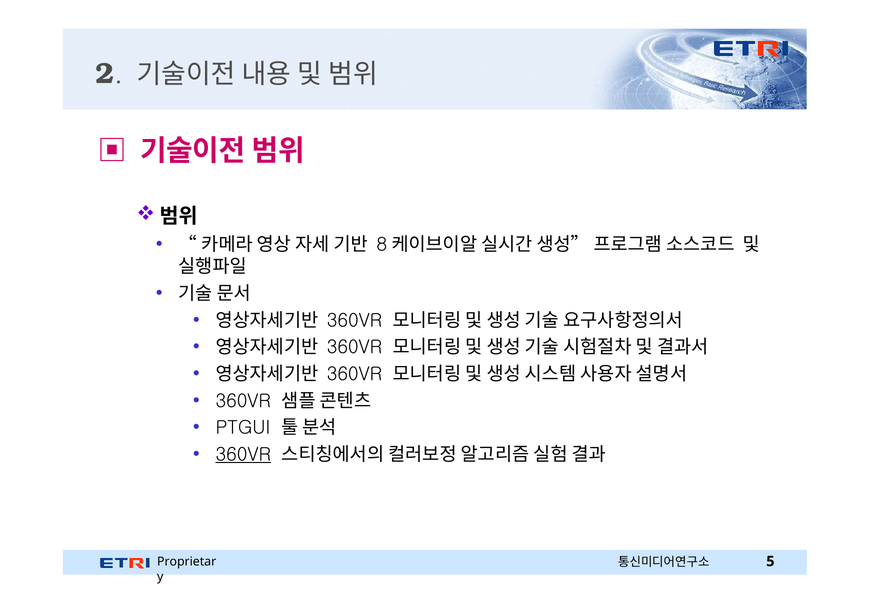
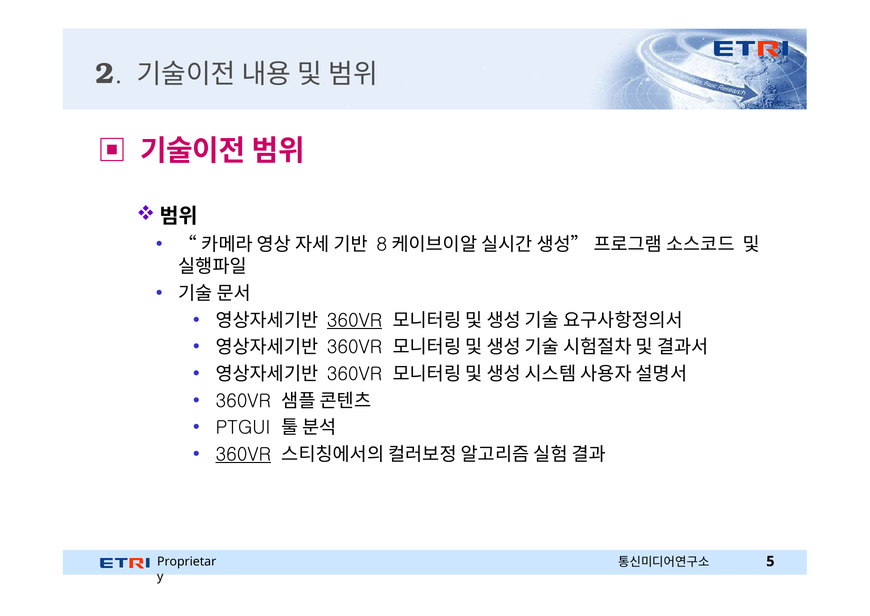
360VR underline: none -> present (354, 320)
